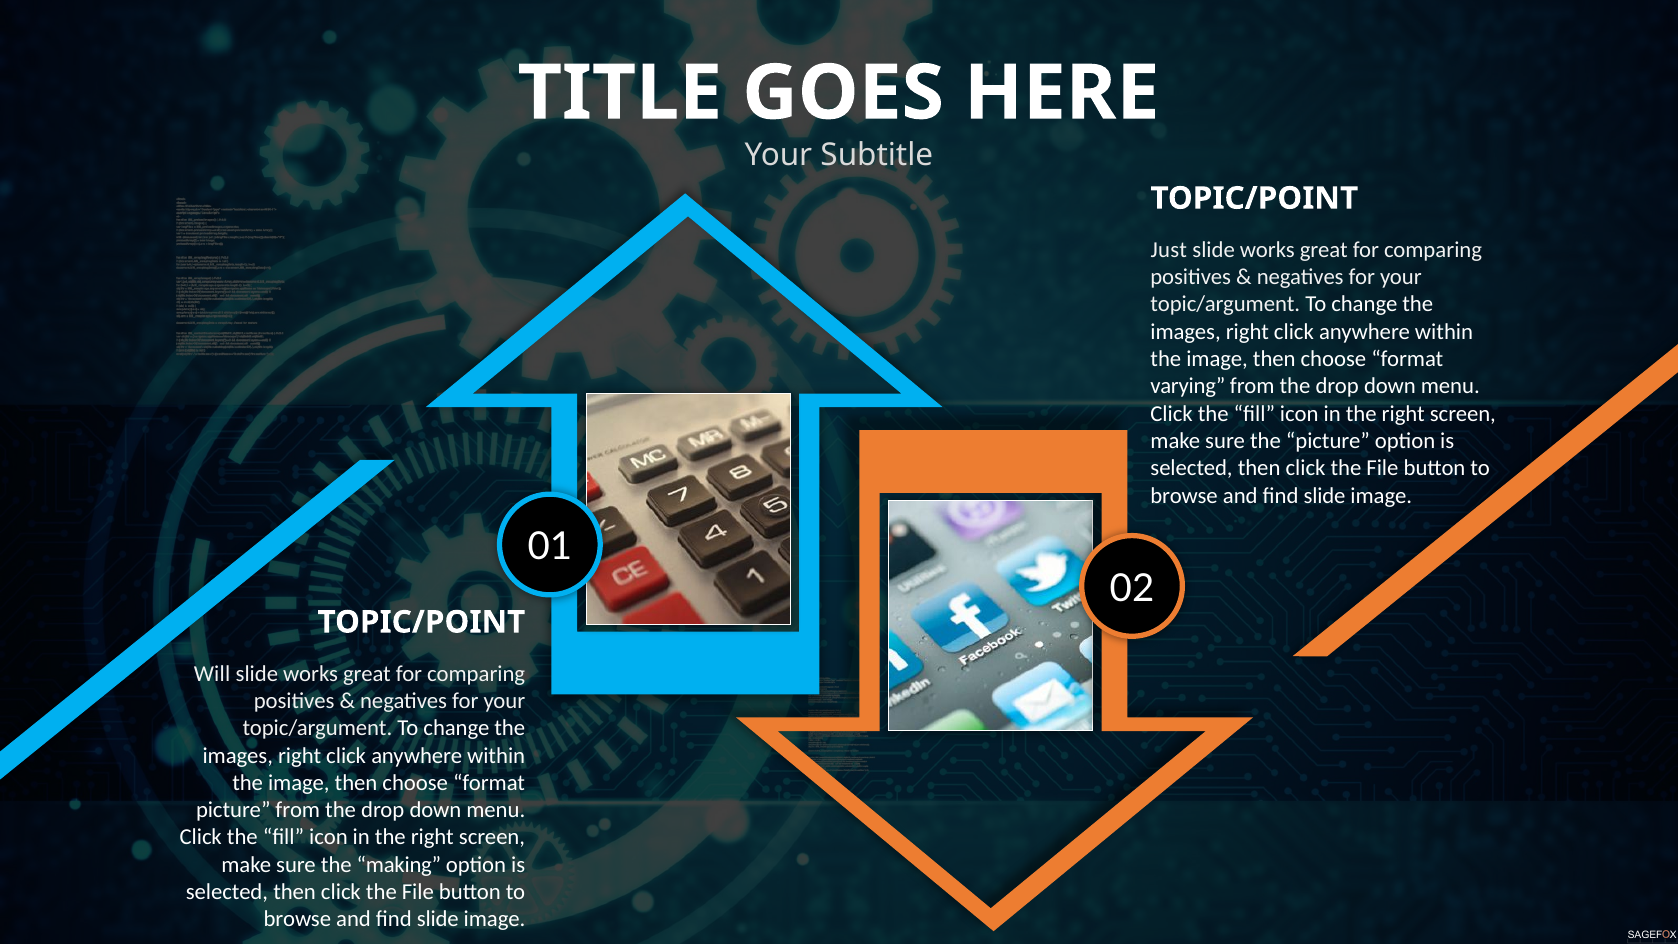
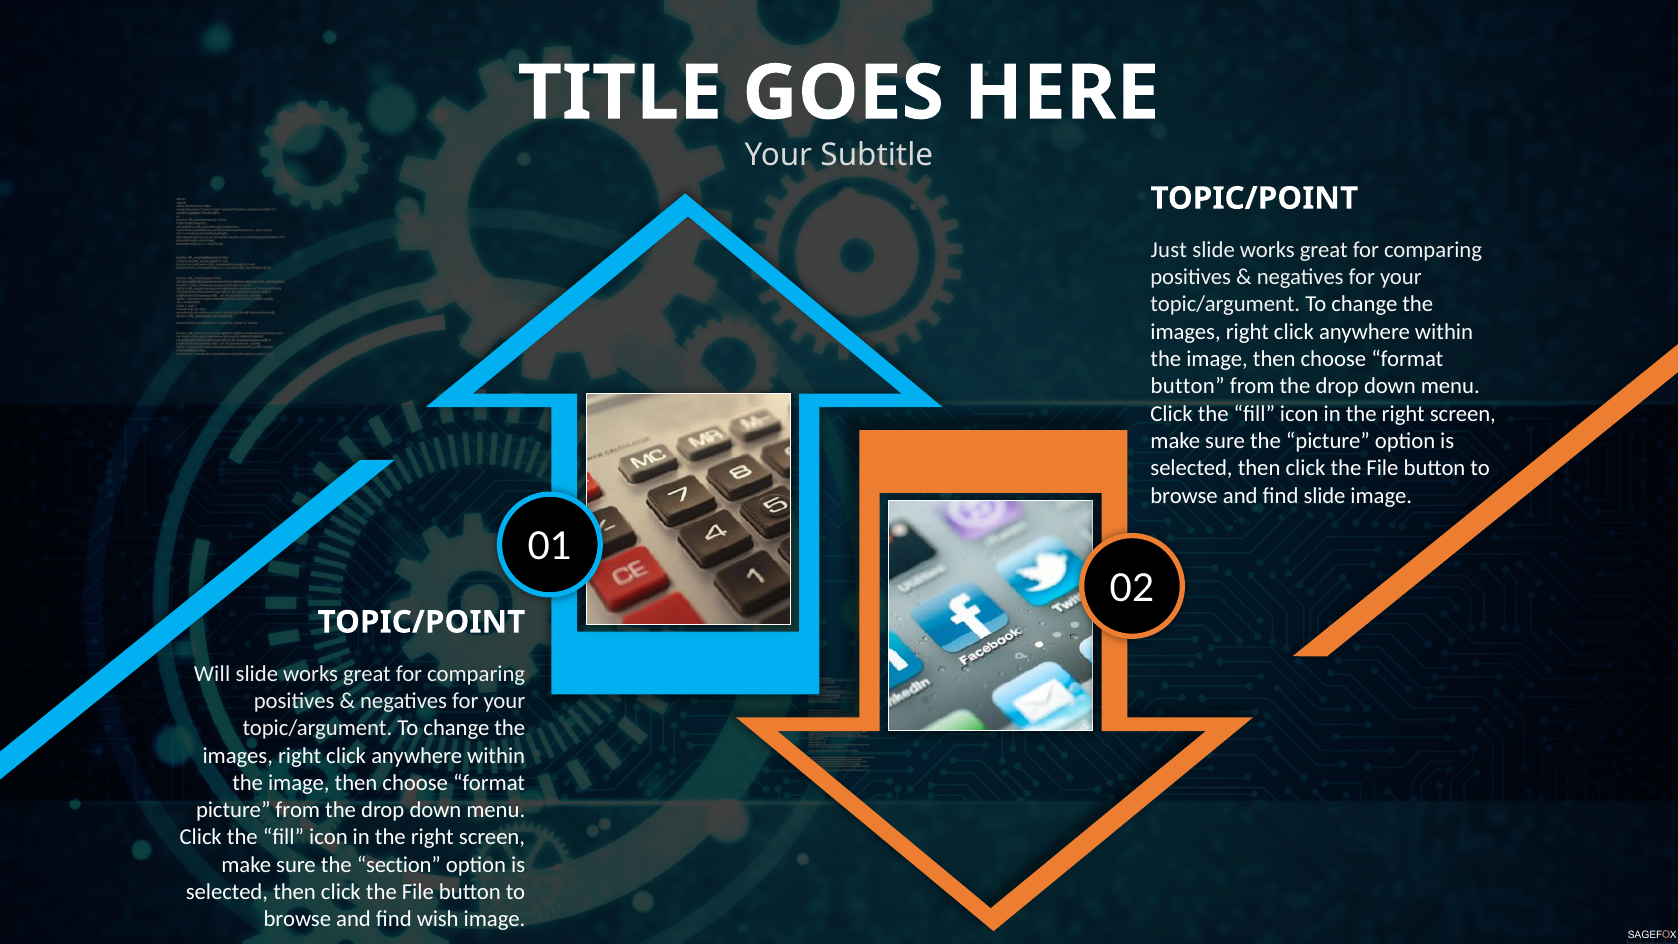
varying: varying -> button (1188, 386)
making: making -> section (399, 865)
slide: slide -> wish (438, 919)
